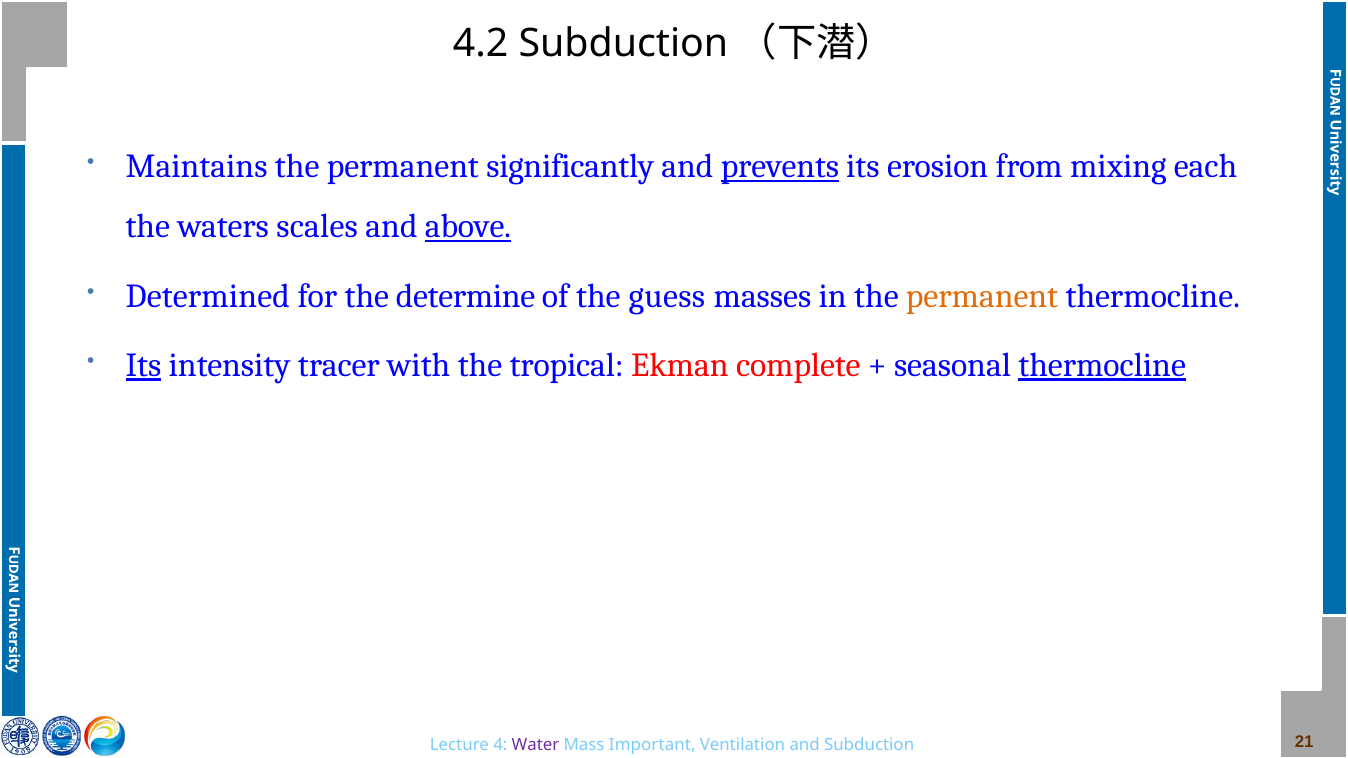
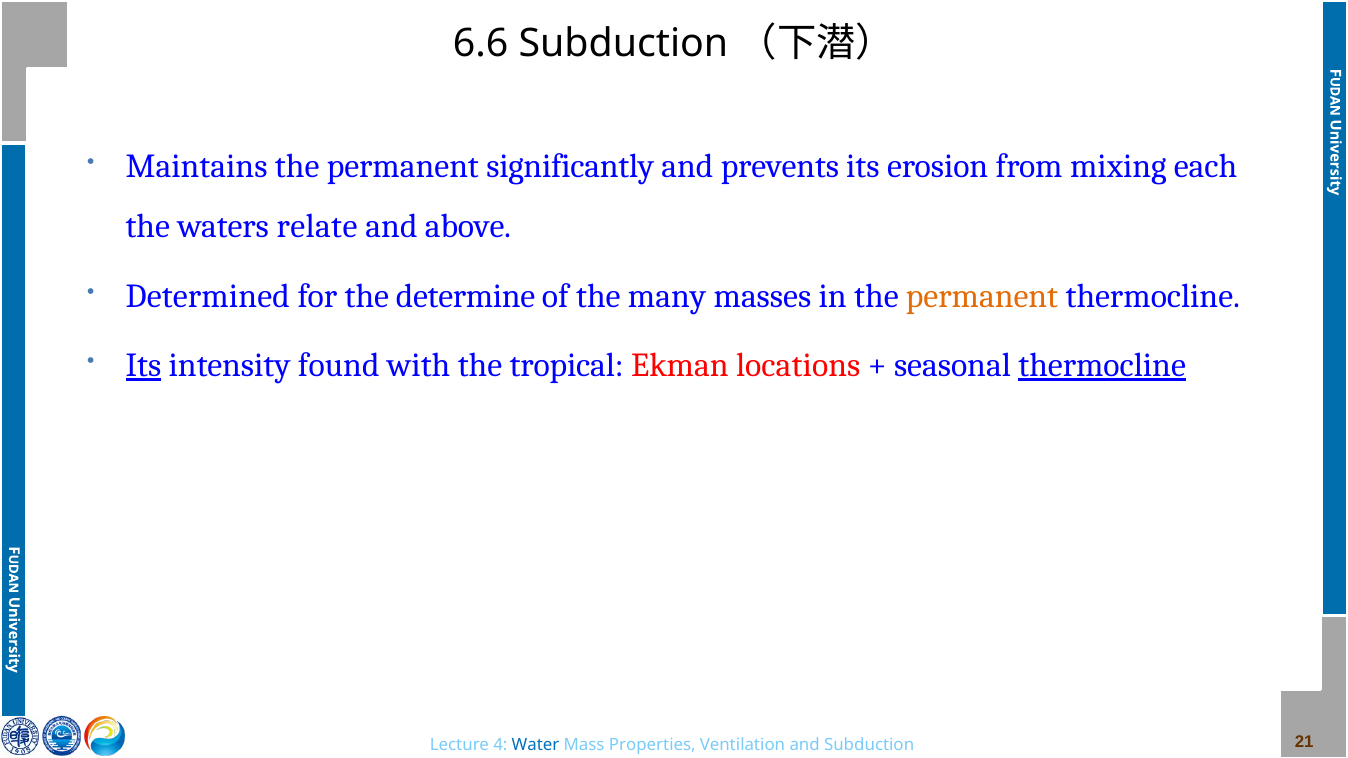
4.2: 4.2 -> 6.6 (481, 44)
prevents underline: present -> none (780, 166)
scales: scales -> relate (317, 227)
above underline: present -> none (468, 227)
guess: guess -> many (667, 296)
tracer: tracer -> found (339, 365)
complete: complete -> locations (798, 365)
Water colour: purple -> blue (536, 746)
Important: Important -> Properties (652, 746)
